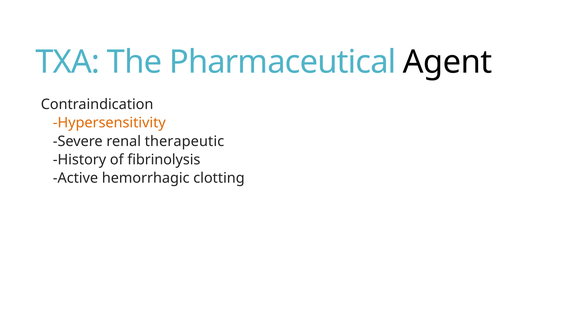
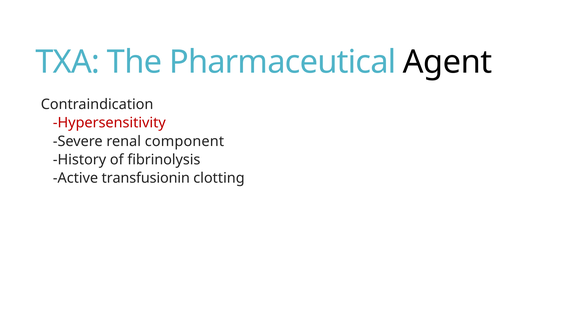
Hypersensitivity colour: orange -> red (109, 123)
therapeutic: therapeutic -> component (184, 141)
hemorrhagic: hemorrhagic -> transfusionin (146, 178)
